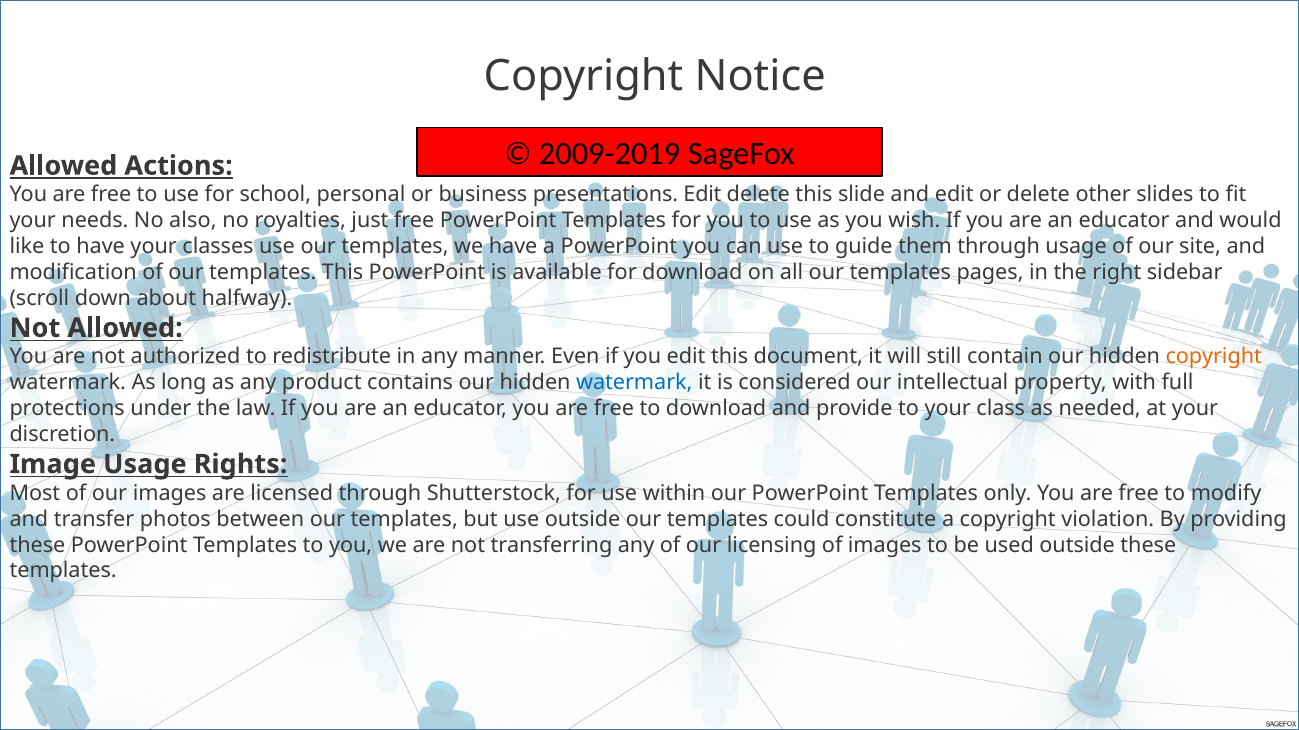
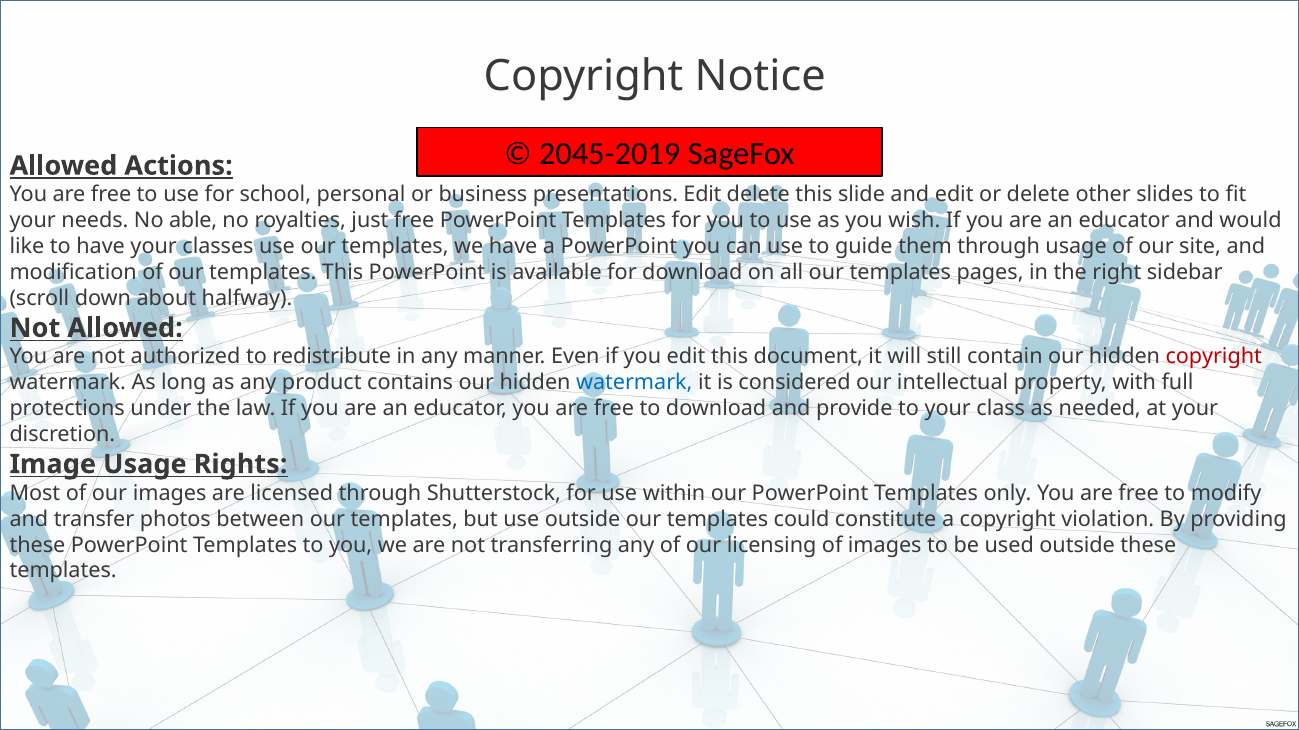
2009-2019: 2009-2019 -> 2045-2019 (610, 154)
also: also -> able (193, 221)
copyright colour: orange -> red (1214, 357)
